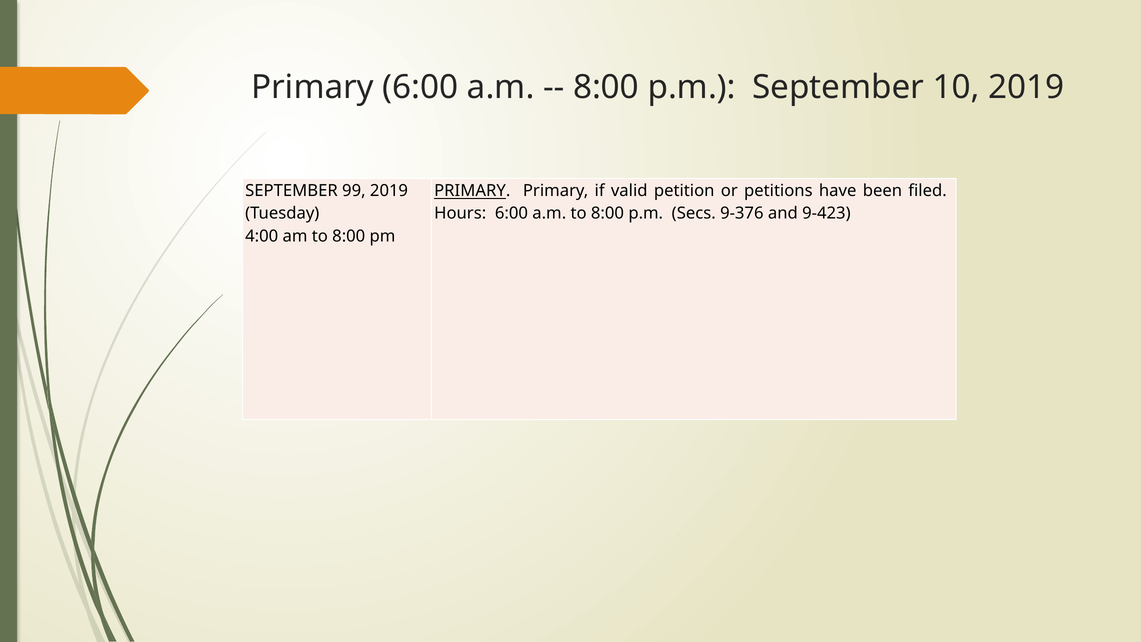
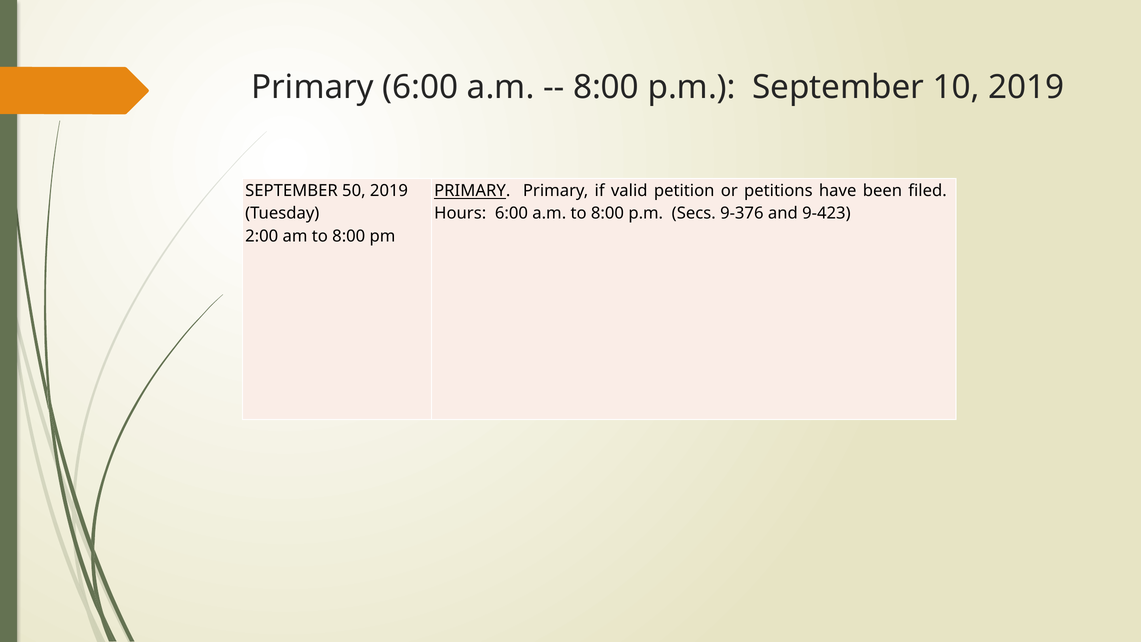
99: 99 -> 50 (354, 191)
4:00: 4:00 -> 2:00 (262, 236)
